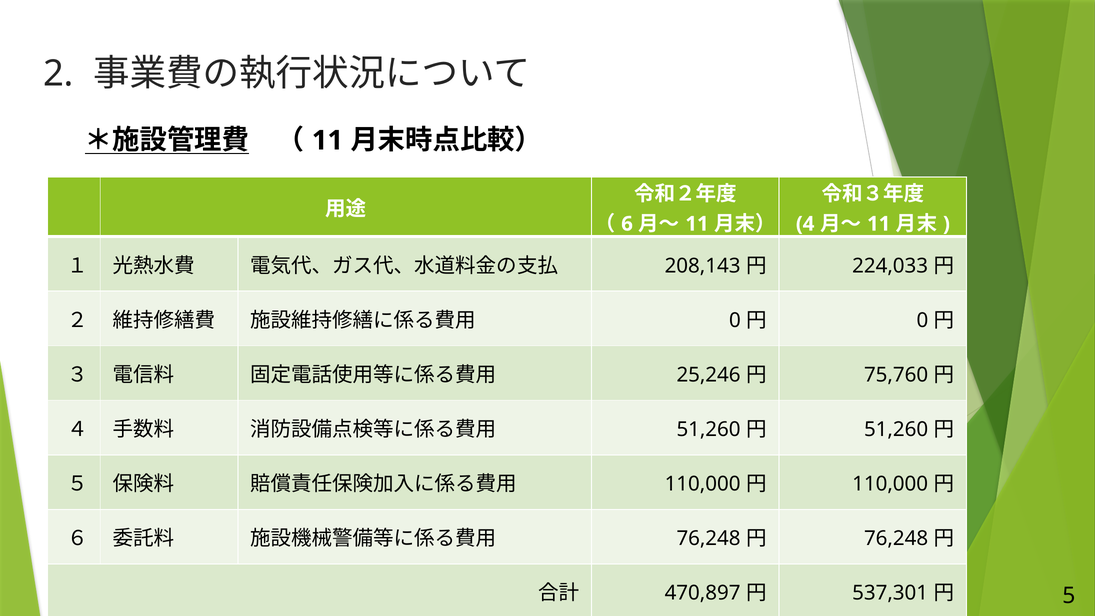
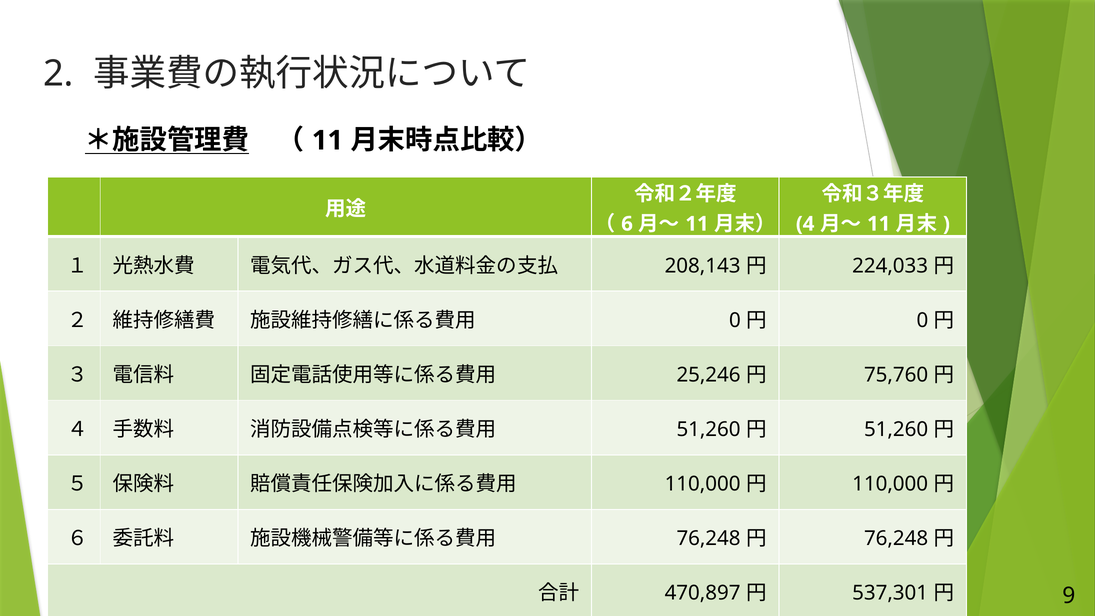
5: 5 -> 9 (1069, 596)
